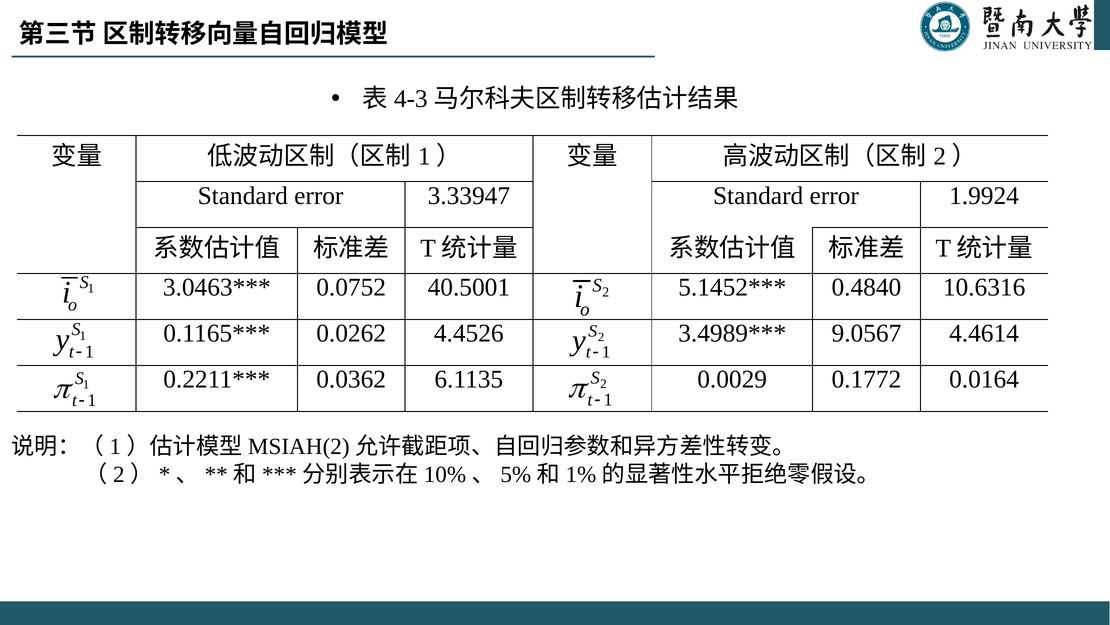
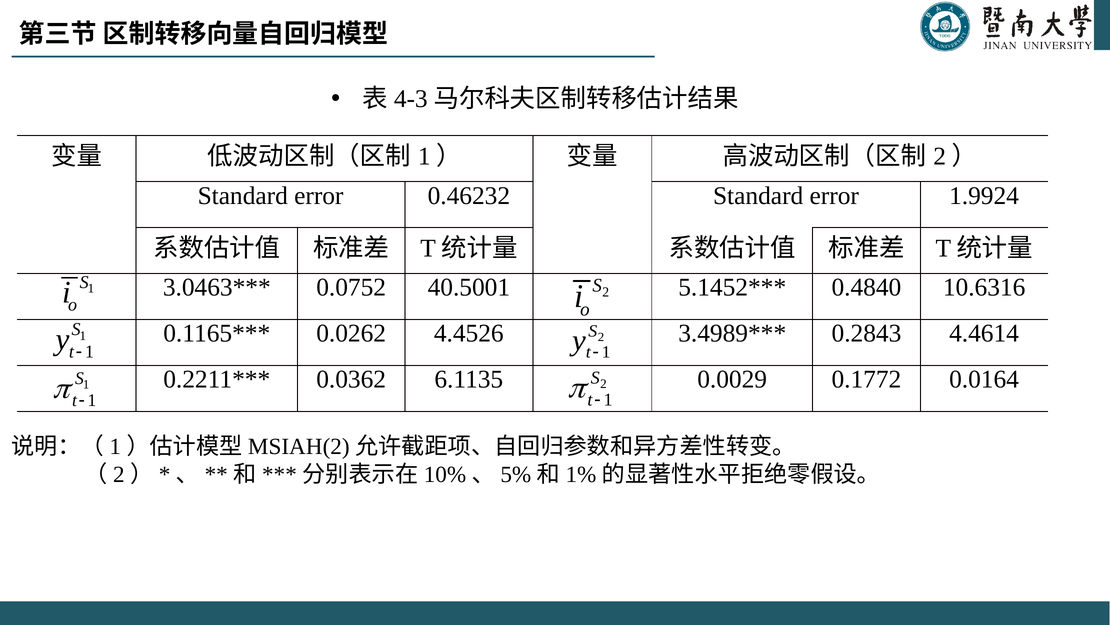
3.33947: 3.33947 -> 0.46232 (469, 195)
9.0567: 9.0567 -> 0.2843 (866, 333)
